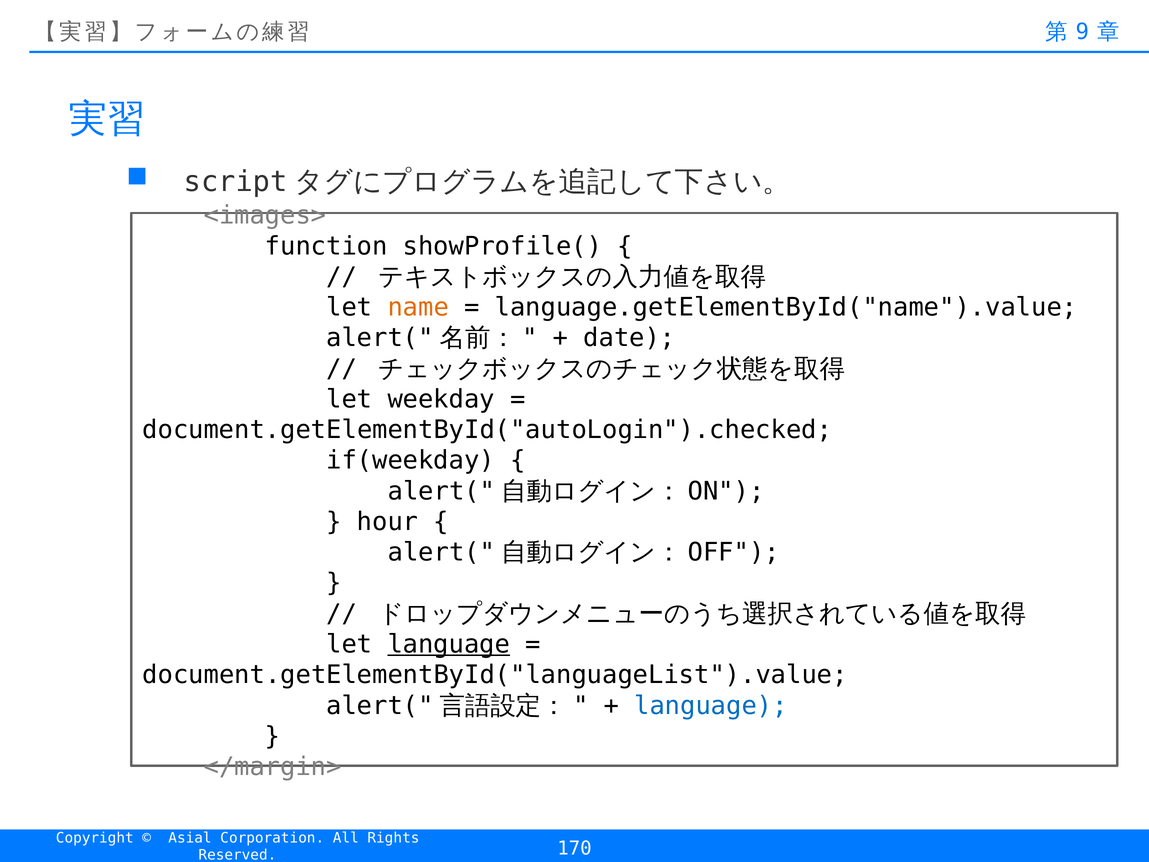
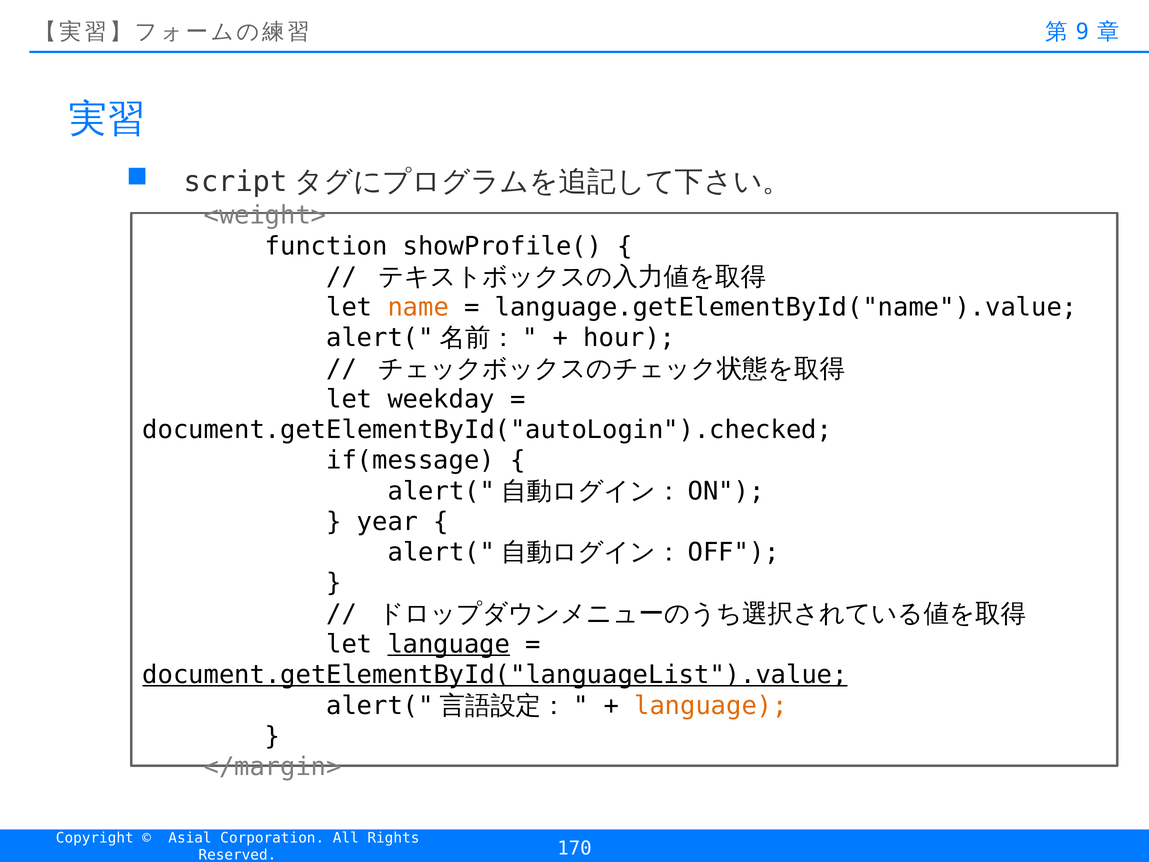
<images>: <images> -> <weight> (265, 215)
date: date -> hour (629, 338)
if(weekday: if(weekday -> if(message (411, 460)
hour: hour -> year (388, 522)
document.getElementById("languageList").value underline: none -> present (495, 675)
language colour: blue -> orange (711, 705)
